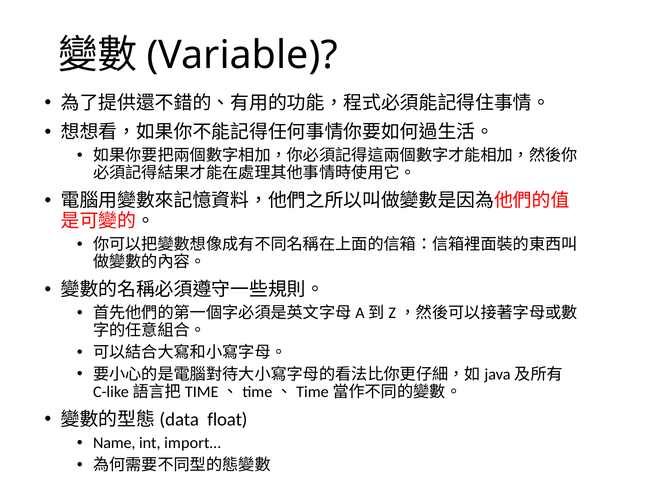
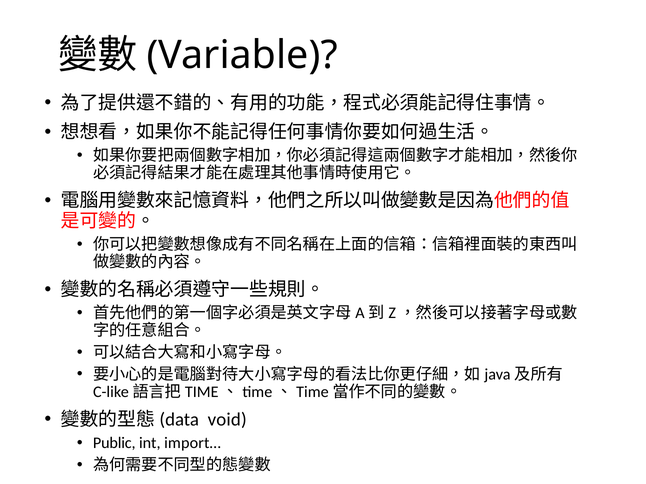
float: float -> void (227, 420)
Name: Name -> Public (114, 443)
